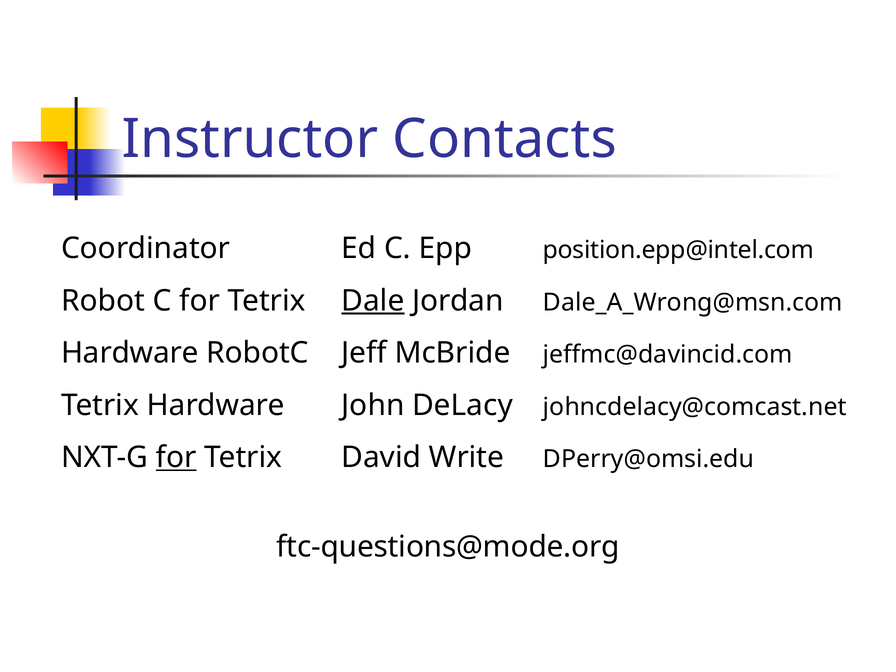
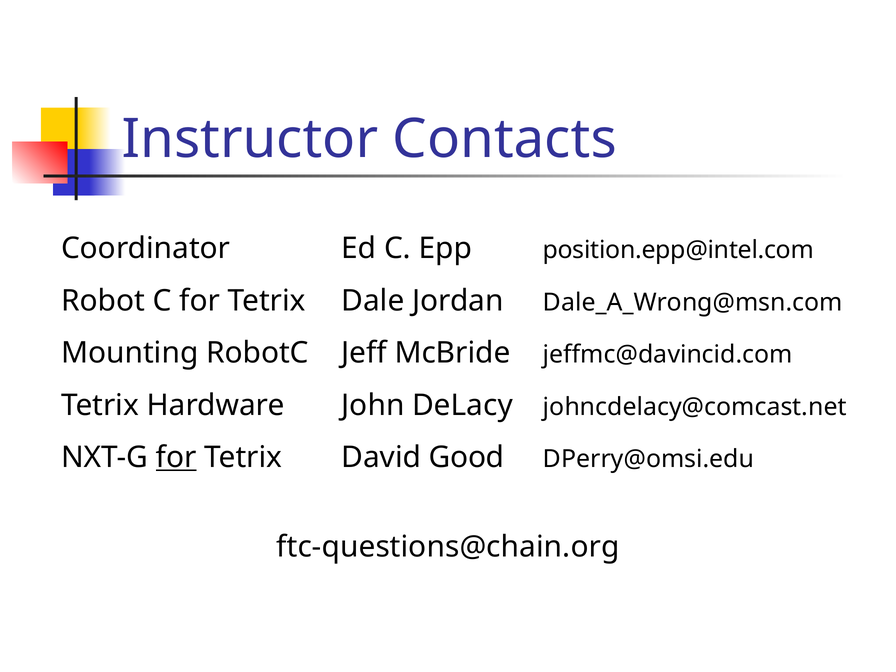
Dale underline: present -> none (373, 301)
Hardware: Hardware -> Mounting (130, 353)
Write: Write -> Good (466, 457)
ftc-questions@mode.org: ftc-questions@mode.org -> ftc-questions@chain.org (448, 547)
